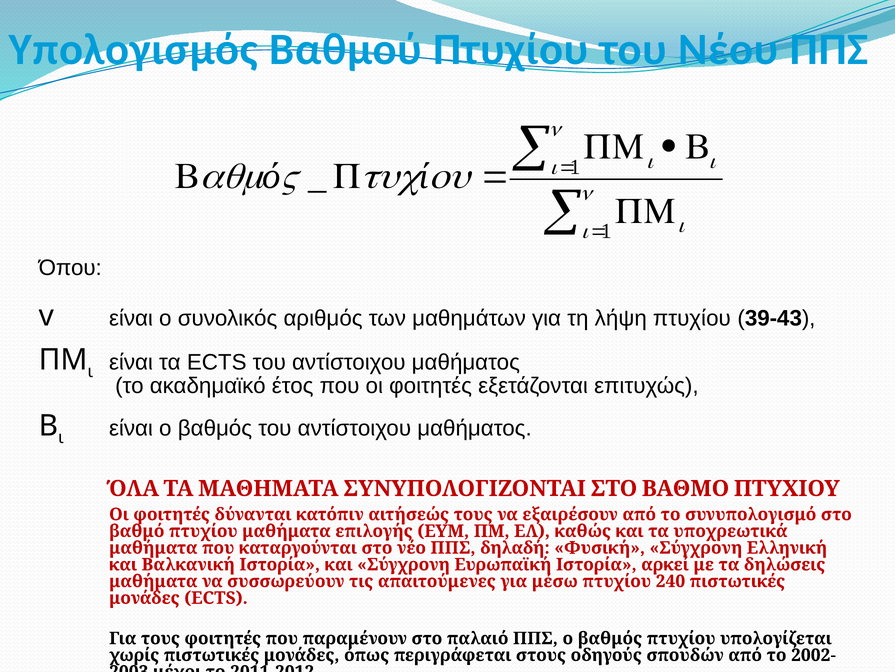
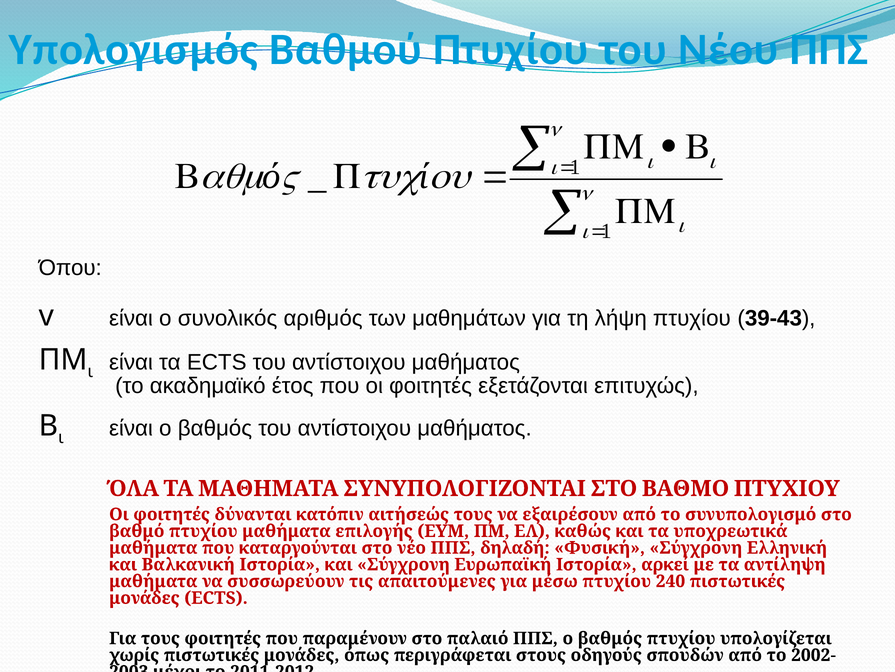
δηλώσεις: δηλώσεις -> αντίληψη (785, 564)
